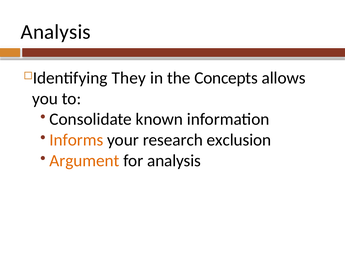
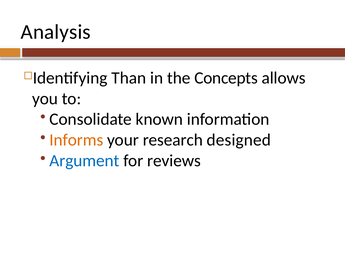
They: They -> Than (129, 78)
exclusion: exclusion -> designed (239, 140)
Argument colour: orange -> blue (84, 161)
for analysis: analysis -> reviews (174, 161)
